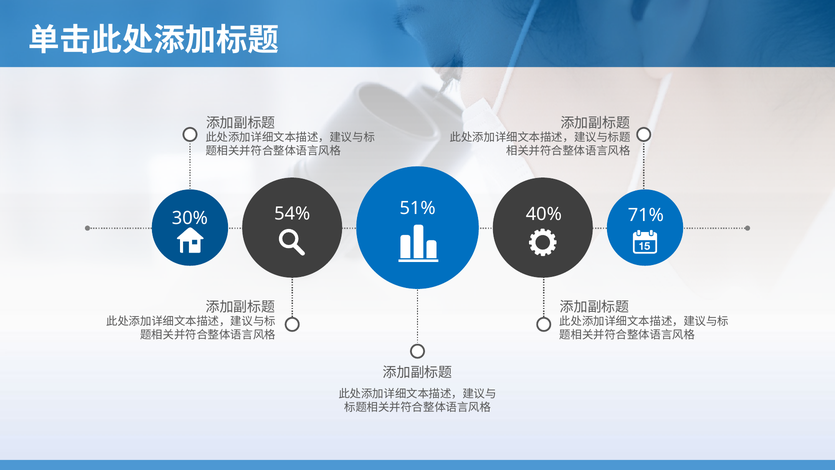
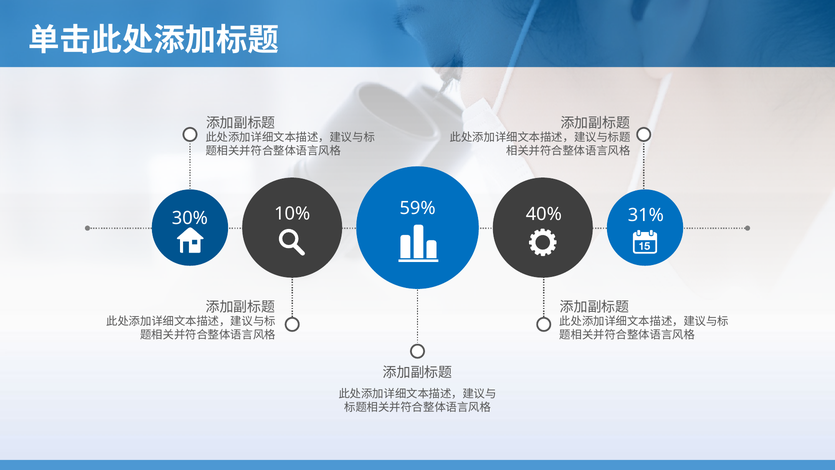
51%: 51% -> 59% (418, 208)
71%: 71% -> 31% (646, 215)
54%: 54% -> 10% (292, 214)
